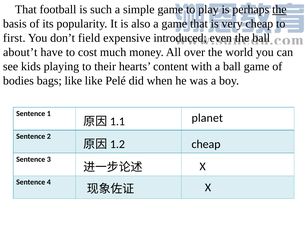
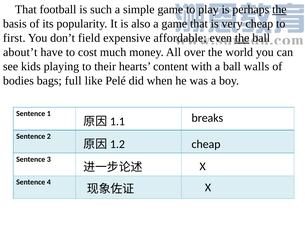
introduced: introduced -> affordable (180, 38)
the underline: none -> present (242, 38)
ball game: game -> walls (257, 66)
bags like: like -> full (73, 81)
planet: planet -> breaks (207, 118)
